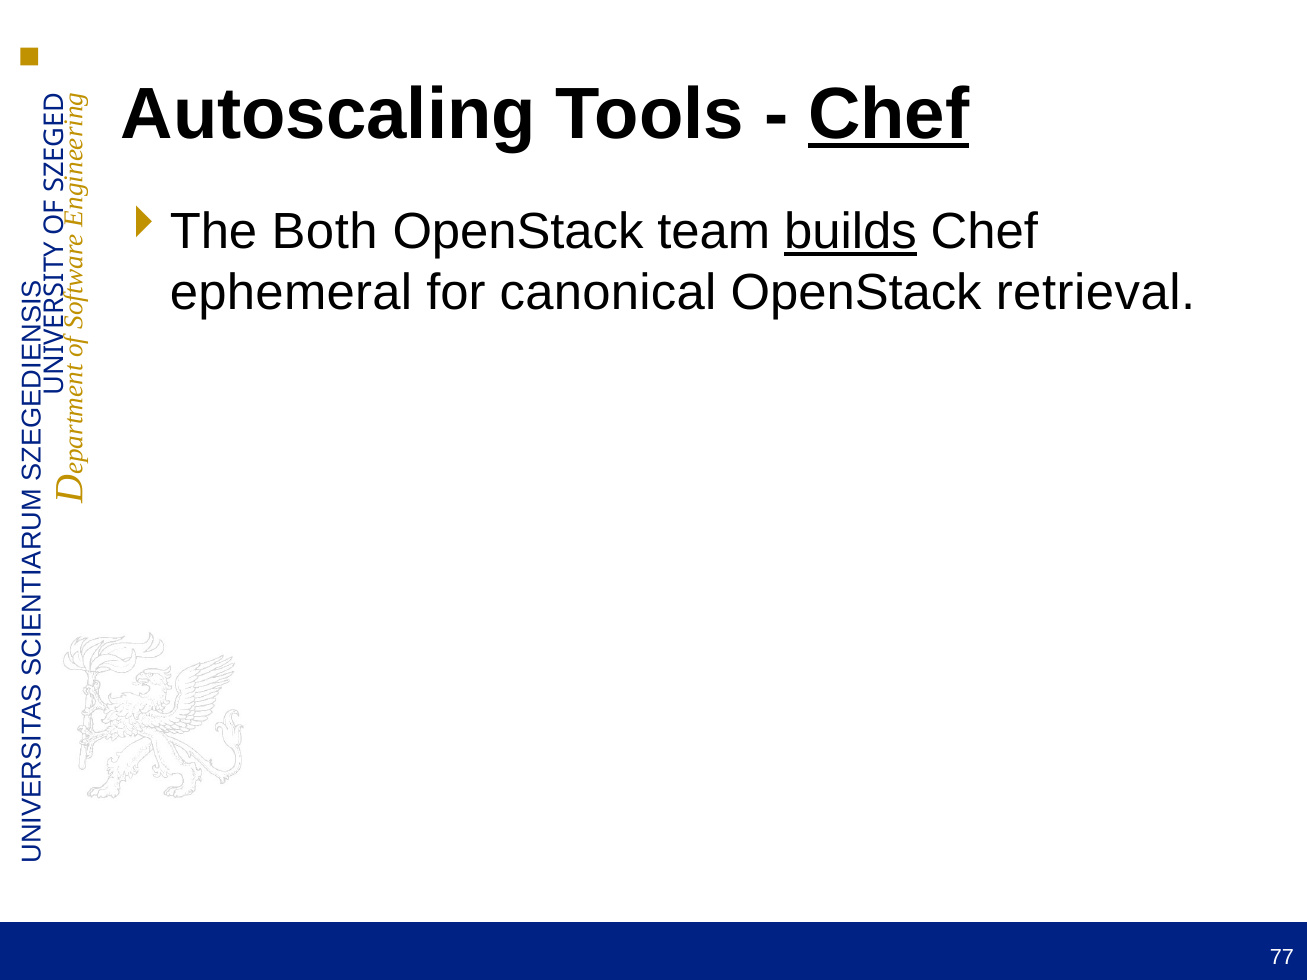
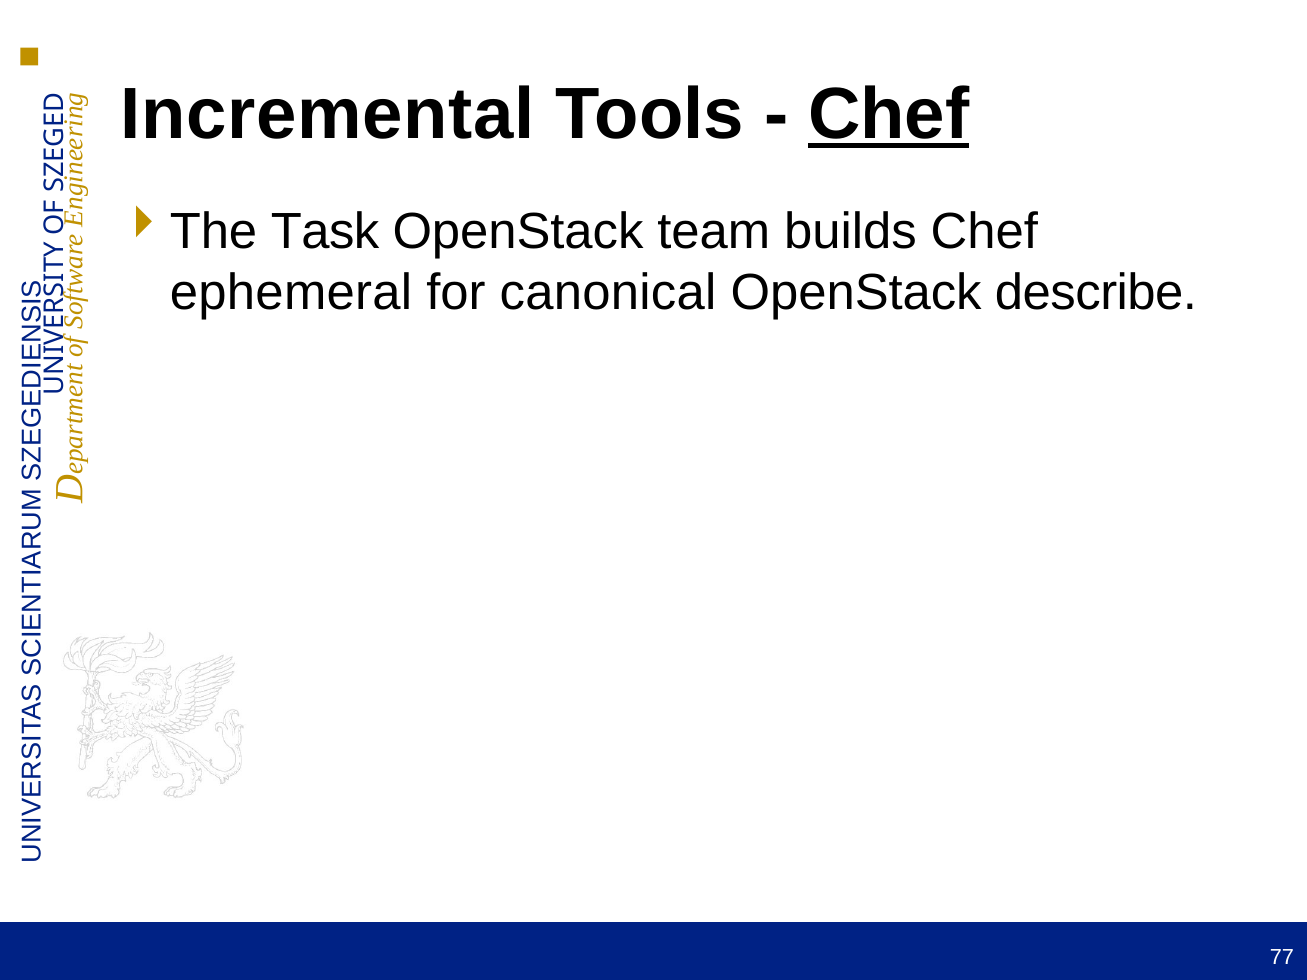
Autoscaling: Autoscaling -> Incremental (328, 114)
Both: Both -> Task (325, 232)
builds underline: present -> none (851, 232)
retrieval: retrieval -> describe (1096, 293)
